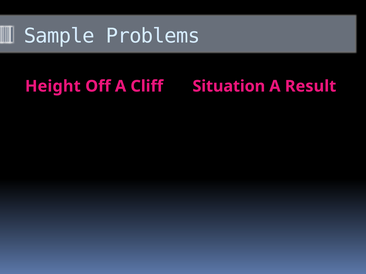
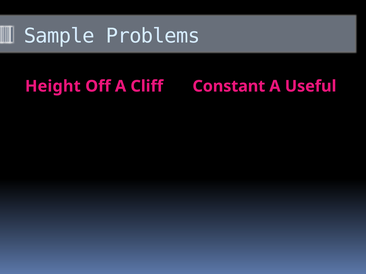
Situation: Situation -> Constant (229, 86)
Result: Result -> Useful (311, 86)
